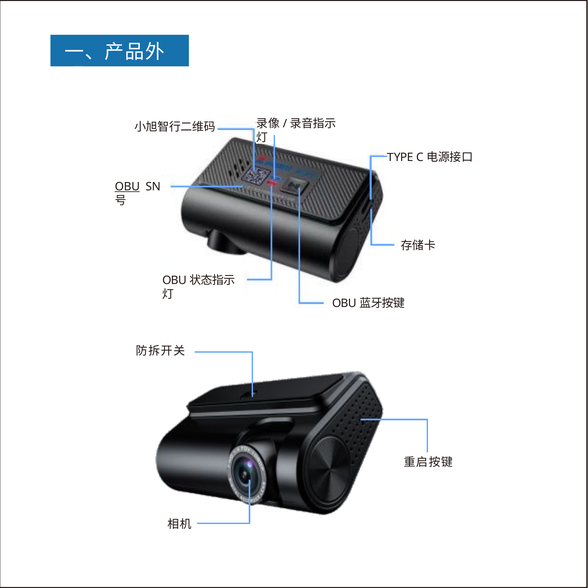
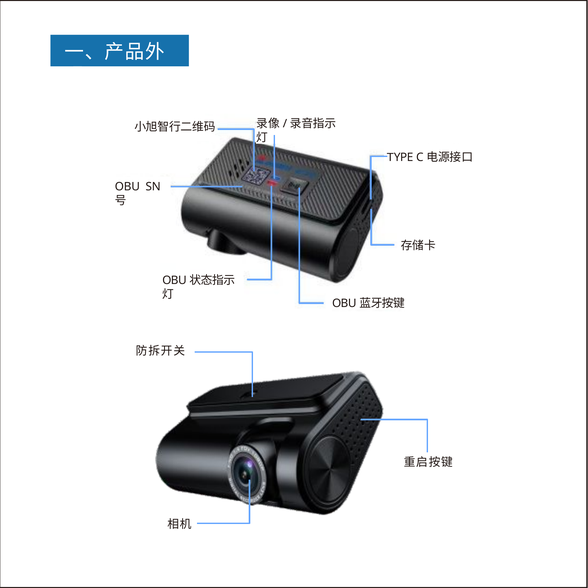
OBU underline: present -> none (127, 187)
